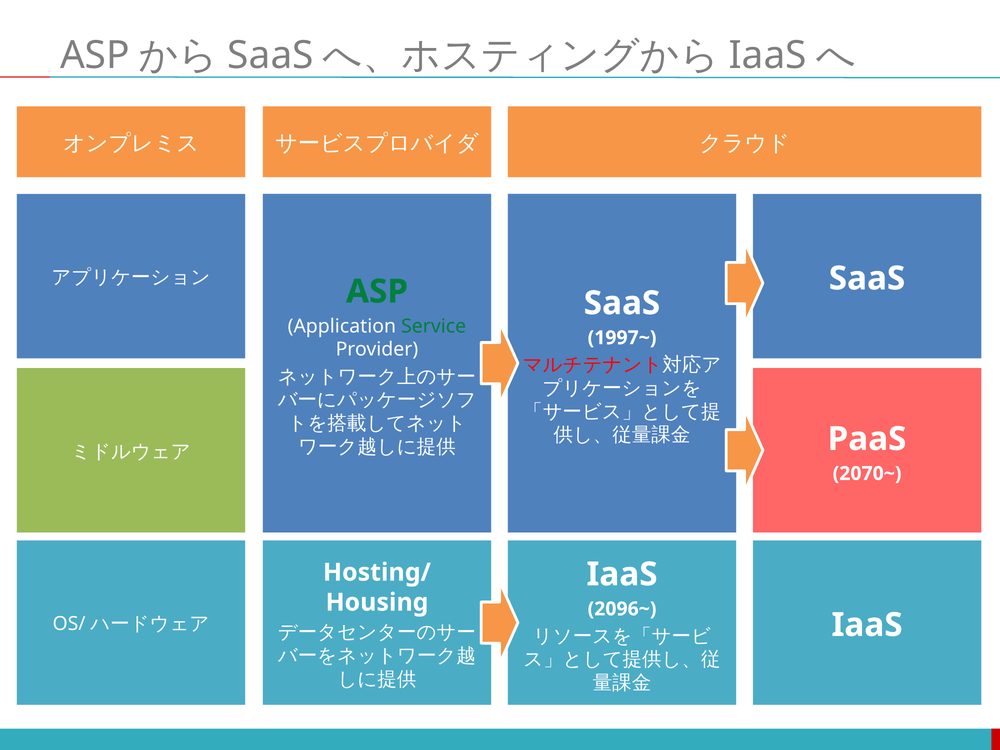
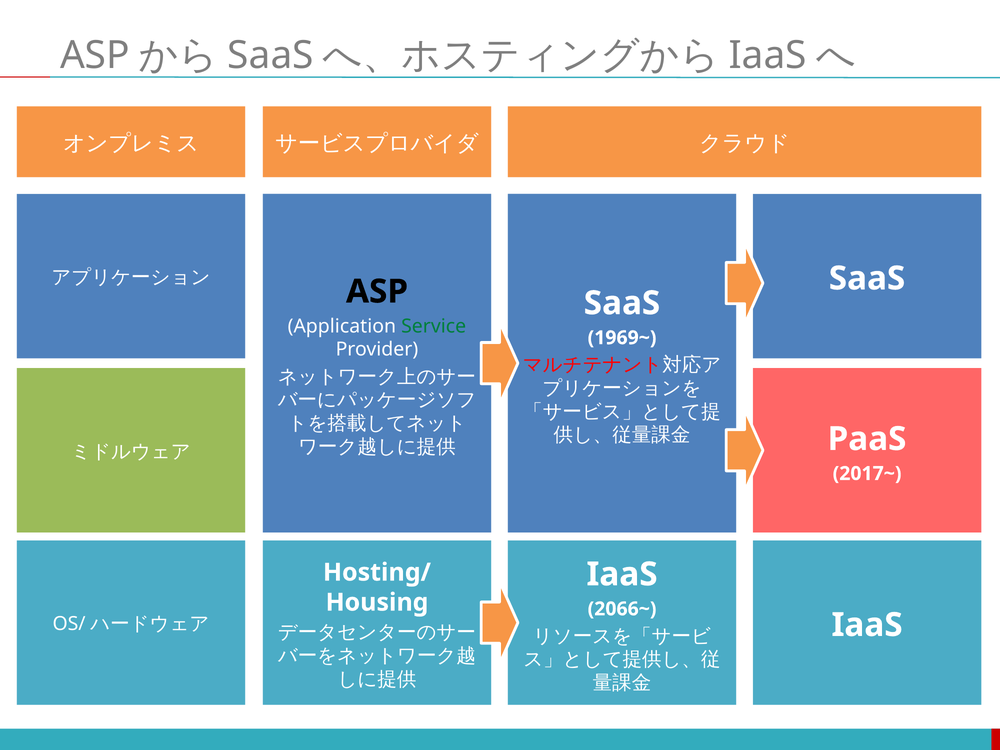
ASP colour: green -> black (377, 292)
1997~: 1997~ -> 1969~ (622, 338)
2070~: 2070~ -> 2017~ (867, 474)
2096~: 2096~ -> 2066~ (622, 609)
